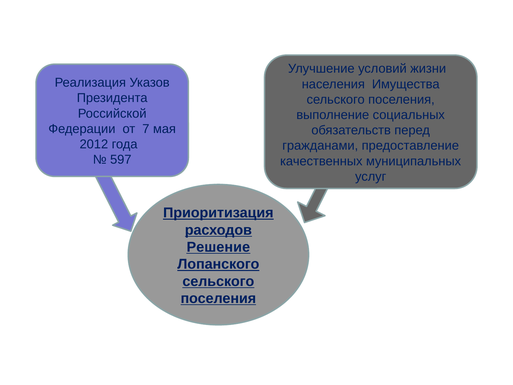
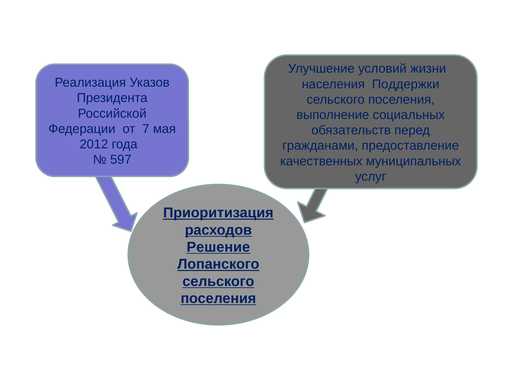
Имущества: Имущества -> Поддержки (406, 84)
